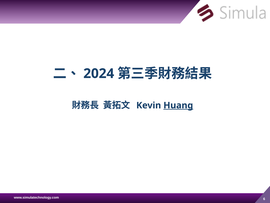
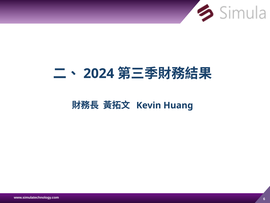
Huang underline: present -> none (178, 105)
